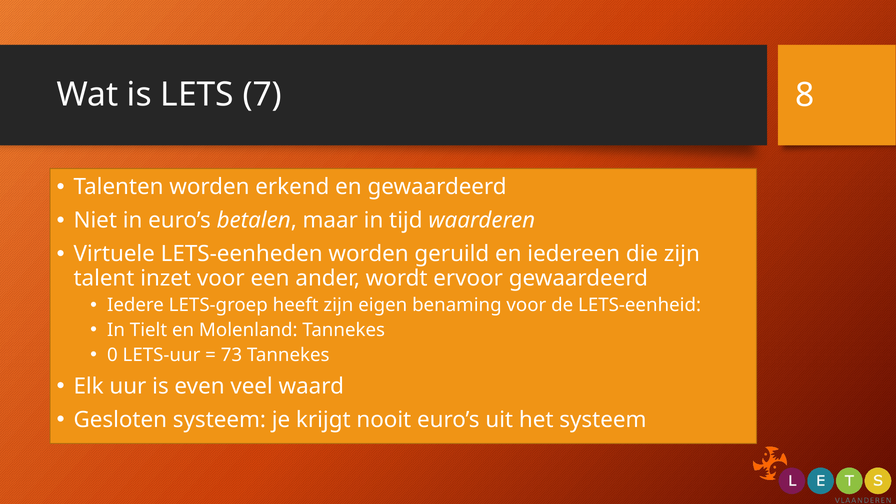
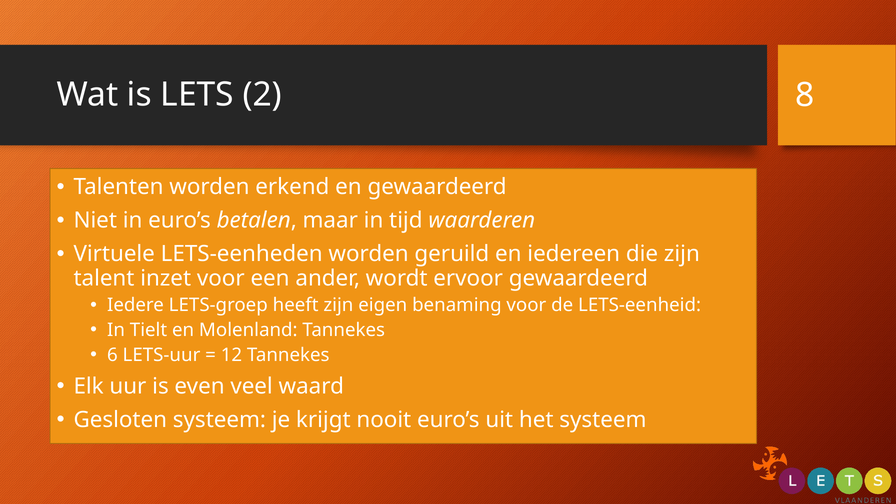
7: 7 -> 2 (262, 95)
0: 0 -> 6 (112, 355)
73: 73 -> 12 (231, 355)
